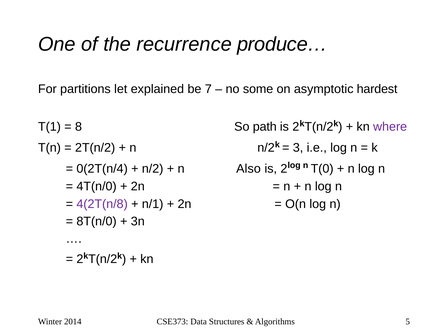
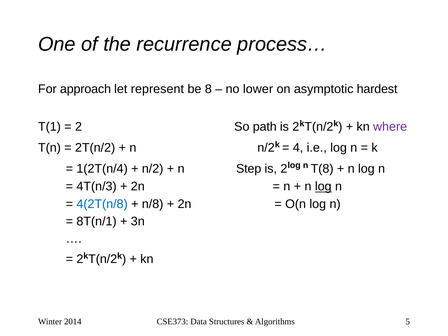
produce…: produce… -> process… (282, 44)
partitions: partitions -> approach (85, 89)
explained: explained -> represent (157, 89)
7: 7 -> 8 (208, 89)
some: some -> lower (258, 89)
8: 8 -> 2 (79, 127)
3: 3 -> 4 (298, 148)
0(2T(n/4: 0(2T(n/4 -> 1(2T(n/4 (102, 169)
Also: Also -> Step (249, 169)
T(0: T(0 -> T(8 (322, 169)
4T(n/0: 4T(n/0 -> 4T(n/3 (97, 187)
log underline: none -> present (323, 187)
4(2T(n/8 colour: purple -> blue (102, 204)
n/1: n/1 -> n/8 (153, 204)
8T(n/0: 8T(n/0 -> 8T(n/1 (97, 221)
